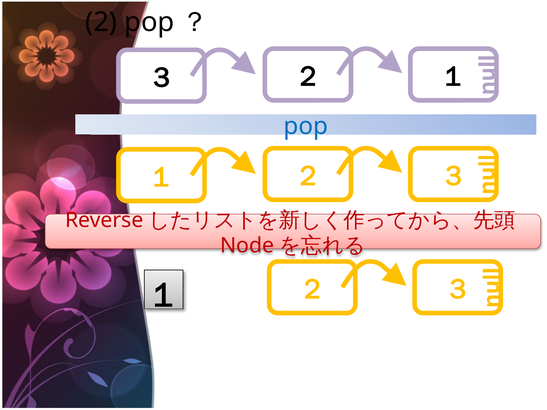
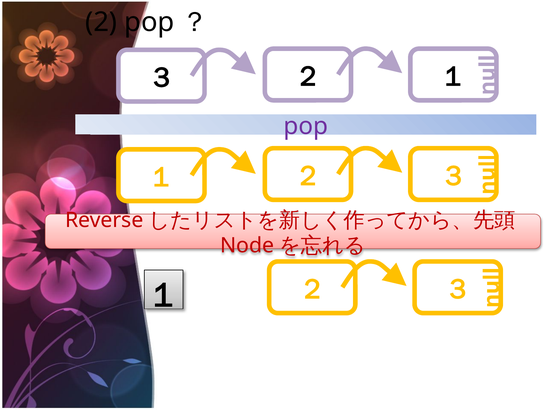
pop colour: blue -> purple (306, 126)
